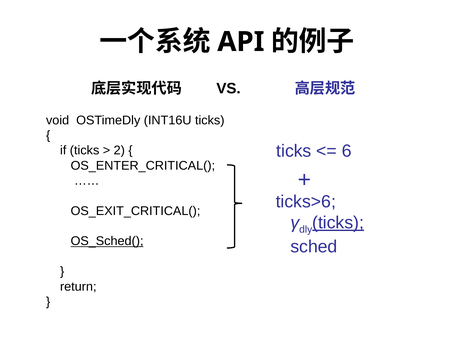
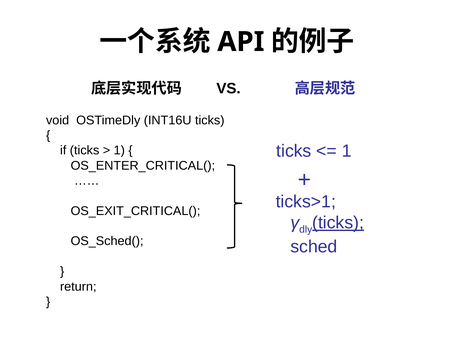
6: 6 -> 1 (347, 151)
2: 2 -> 1 (119, 151)
ticks>6: ticks>6 -> ticks>1 (306, 202)
OS_Sched( underline: present -> none (107, 242)
